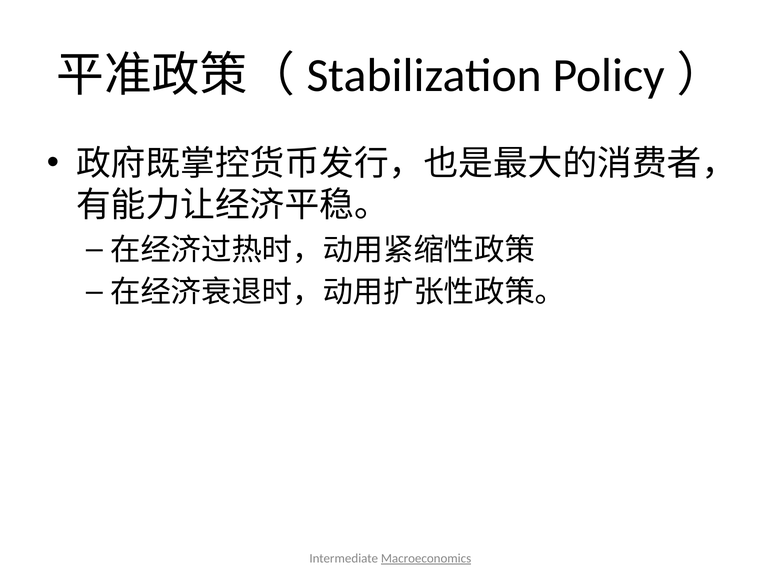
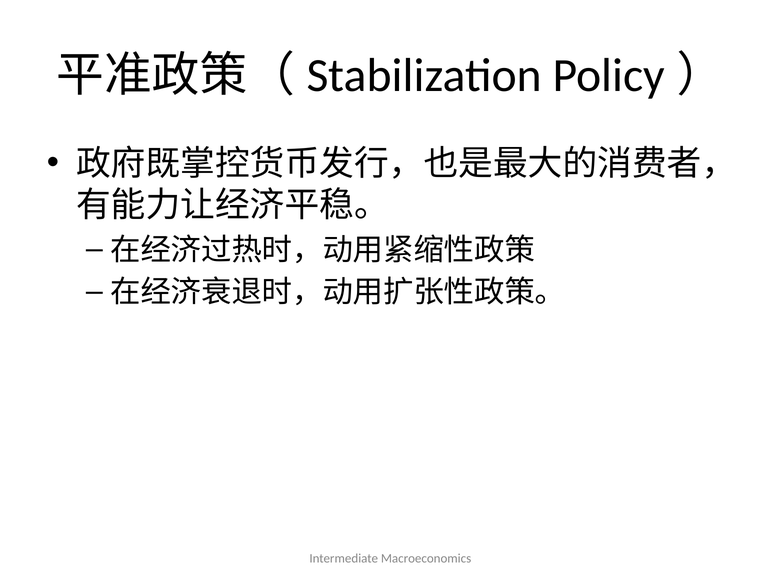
Macroeconomics underline: present -> none (426, 559)
